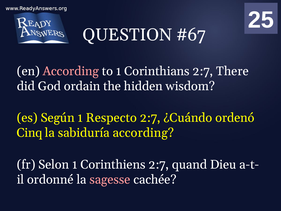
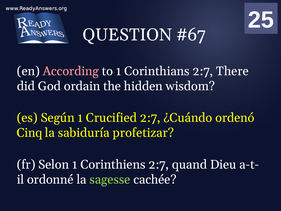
Respecto: Respecto -> Crucified (111, 118)
sabiduría according: according -> profetizar (143, 133)
sagesse colour: pink -> light green (110, 179)
